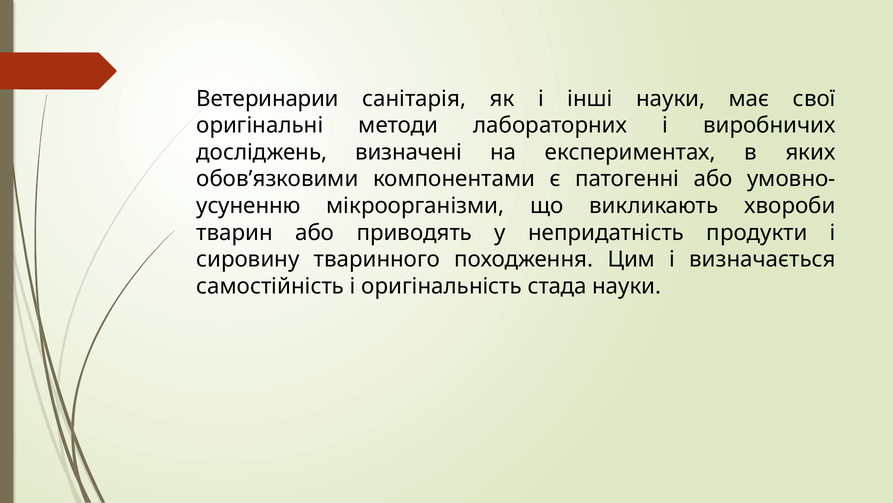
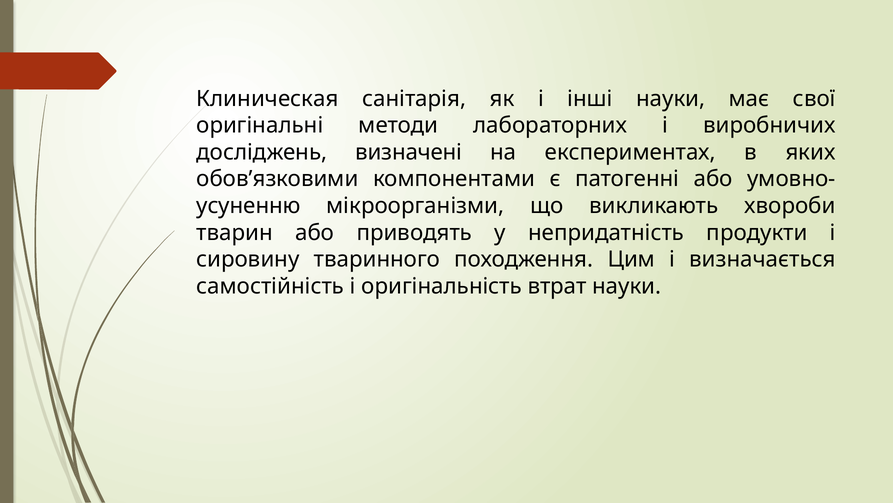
Ветеринарии: Ветеринарии -> Клиническая (267, 98)
стада: стада -> втрат (557, 286)
